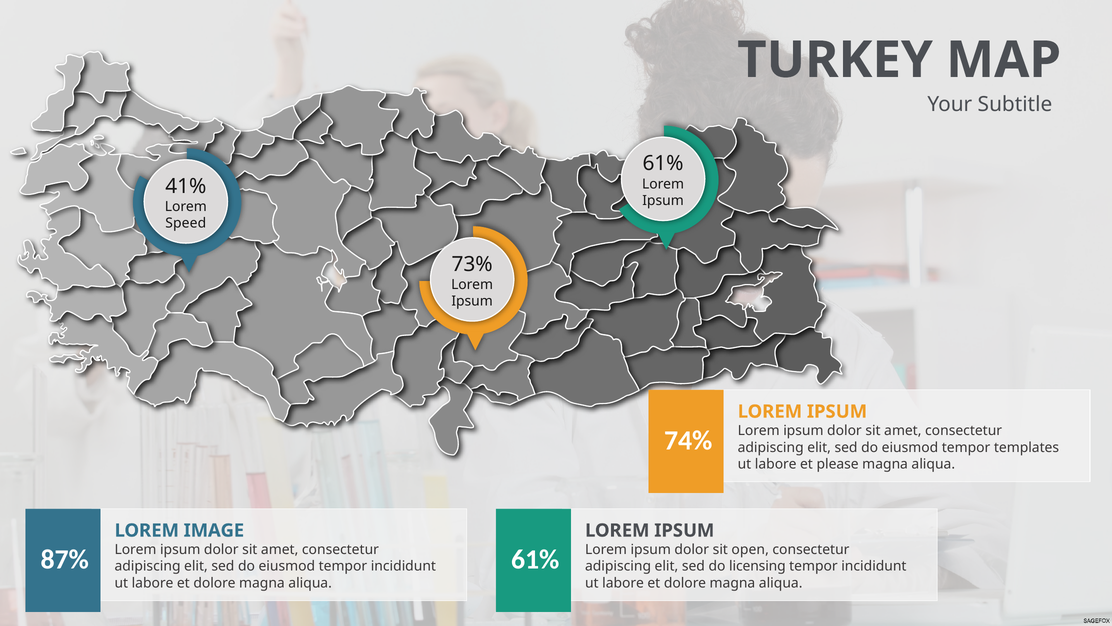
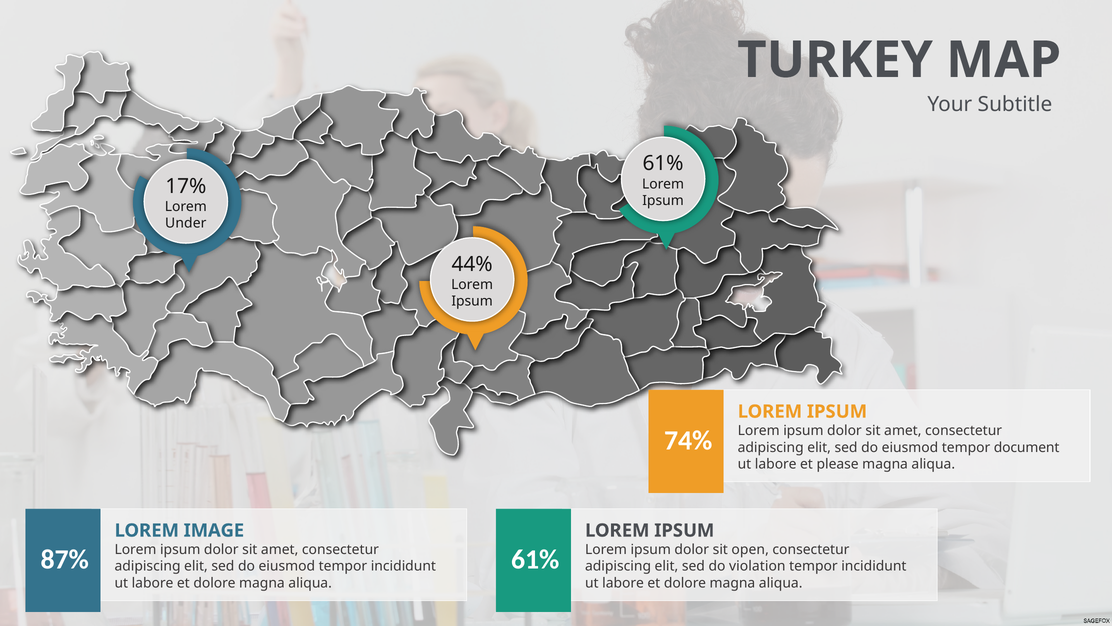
41%: 41% -> 17% (186, 186)
Speed: Speed -> Under (186, 223)
73%: 73% -> 44% (472, 264)
templates: templates -> document (1027, 447)
licensing: licensing -> violation (757, 566)
